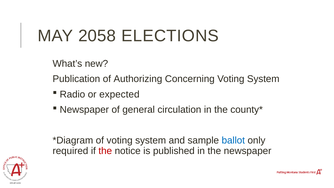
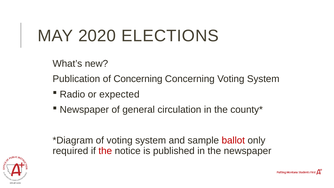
2058: 2058 -> 2020 (97, 36)
of Authorizing: Authorizing -> Concerning (138, 79)
ballot colour: blue -> red (233, 140)
